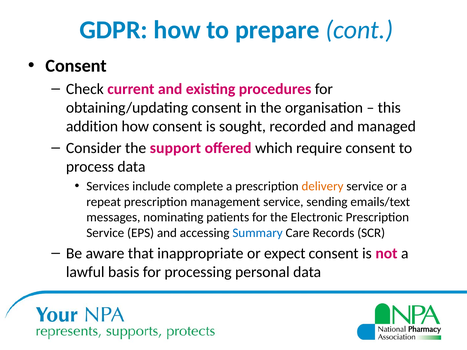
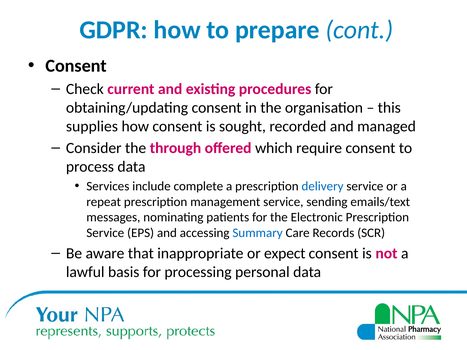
addition: addition -> supplies (92, 126)
support: support -> through (176, 148)
delivery colour: orange -> blue (323, 186)
